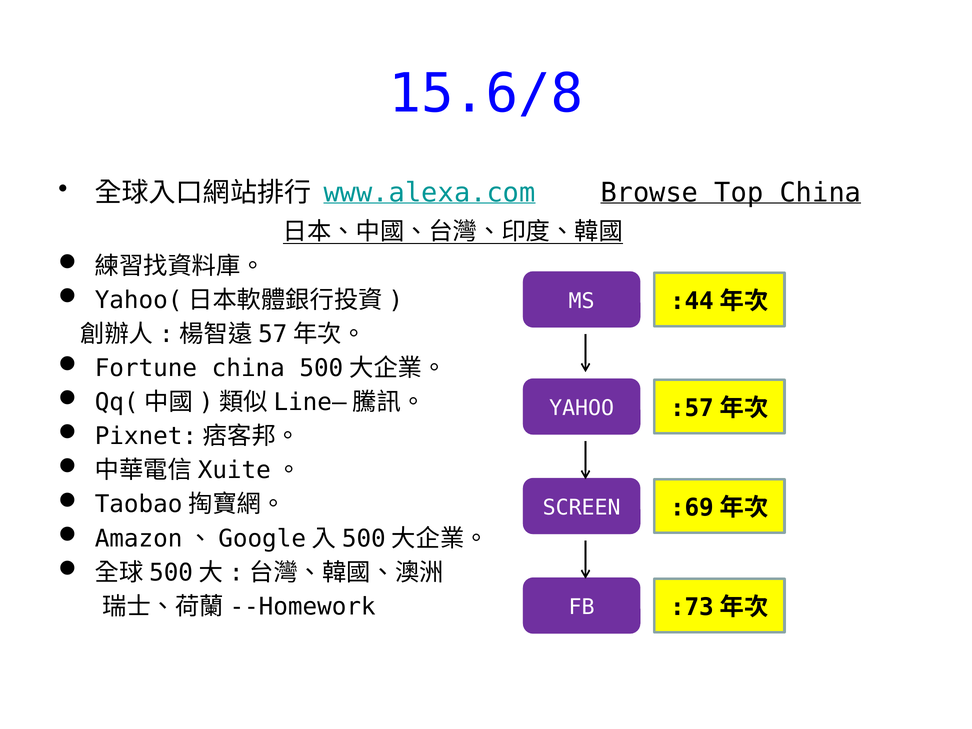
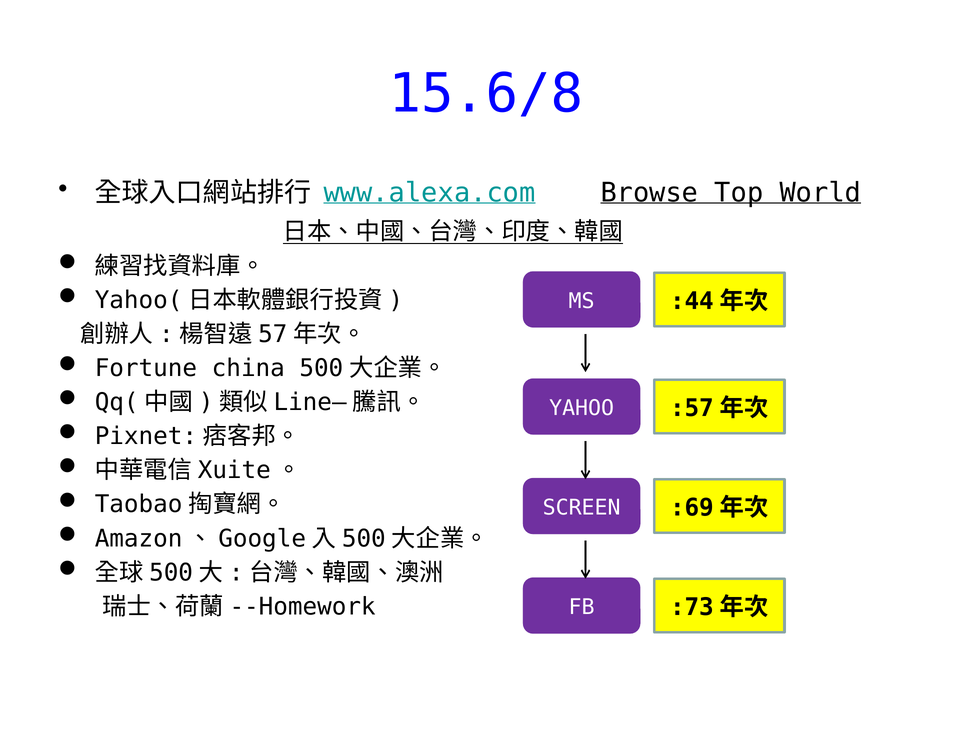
Top China: China -> World (820, 193)
